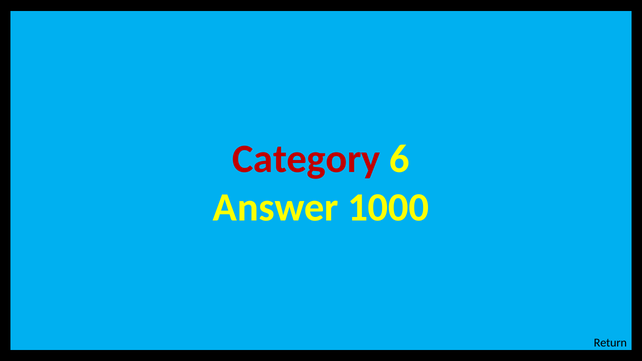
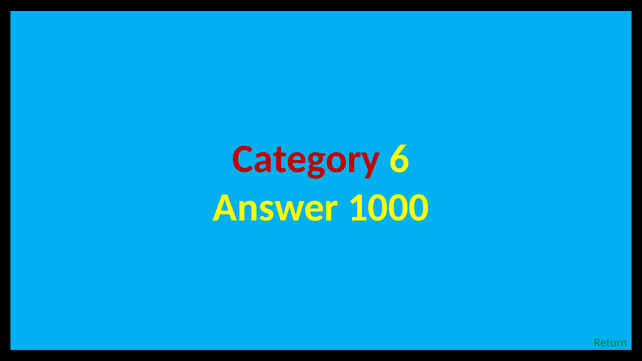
Return colour: black -> green (610, 343)
